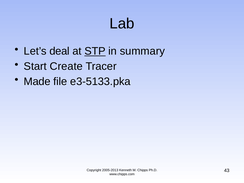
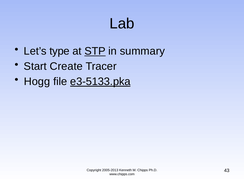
deal: deal -> type (60, 51)
Made: Made -> Hogg (37, 82)
e3-5133.pka underline: none -> present (100, 82)
